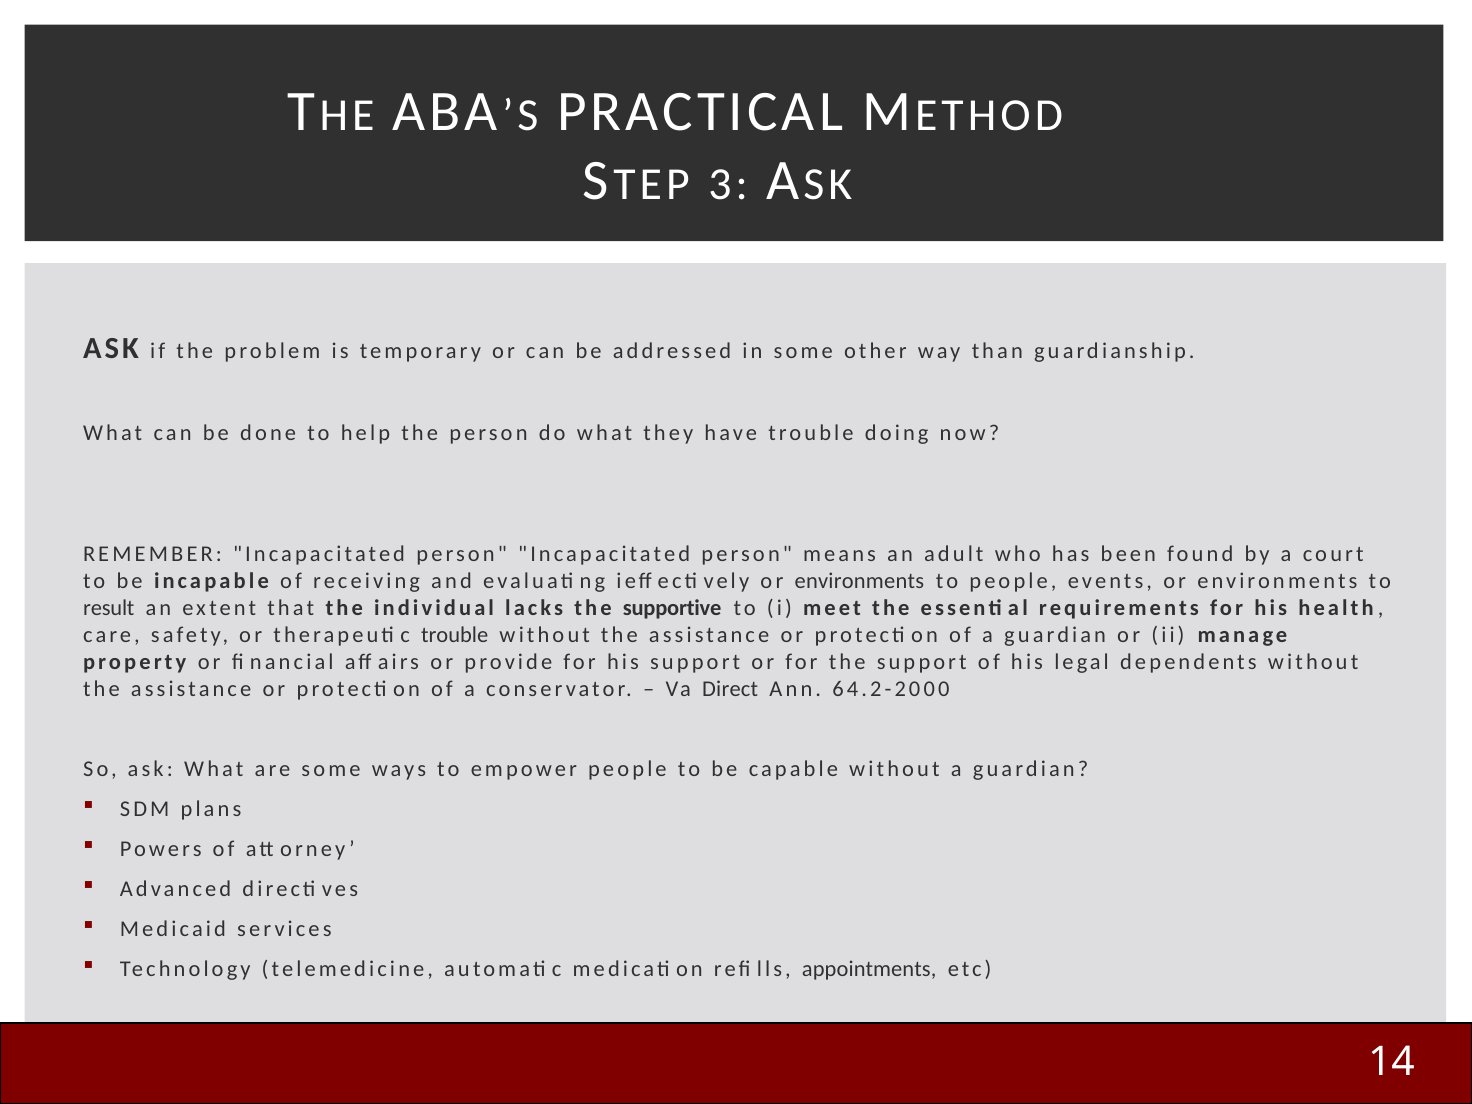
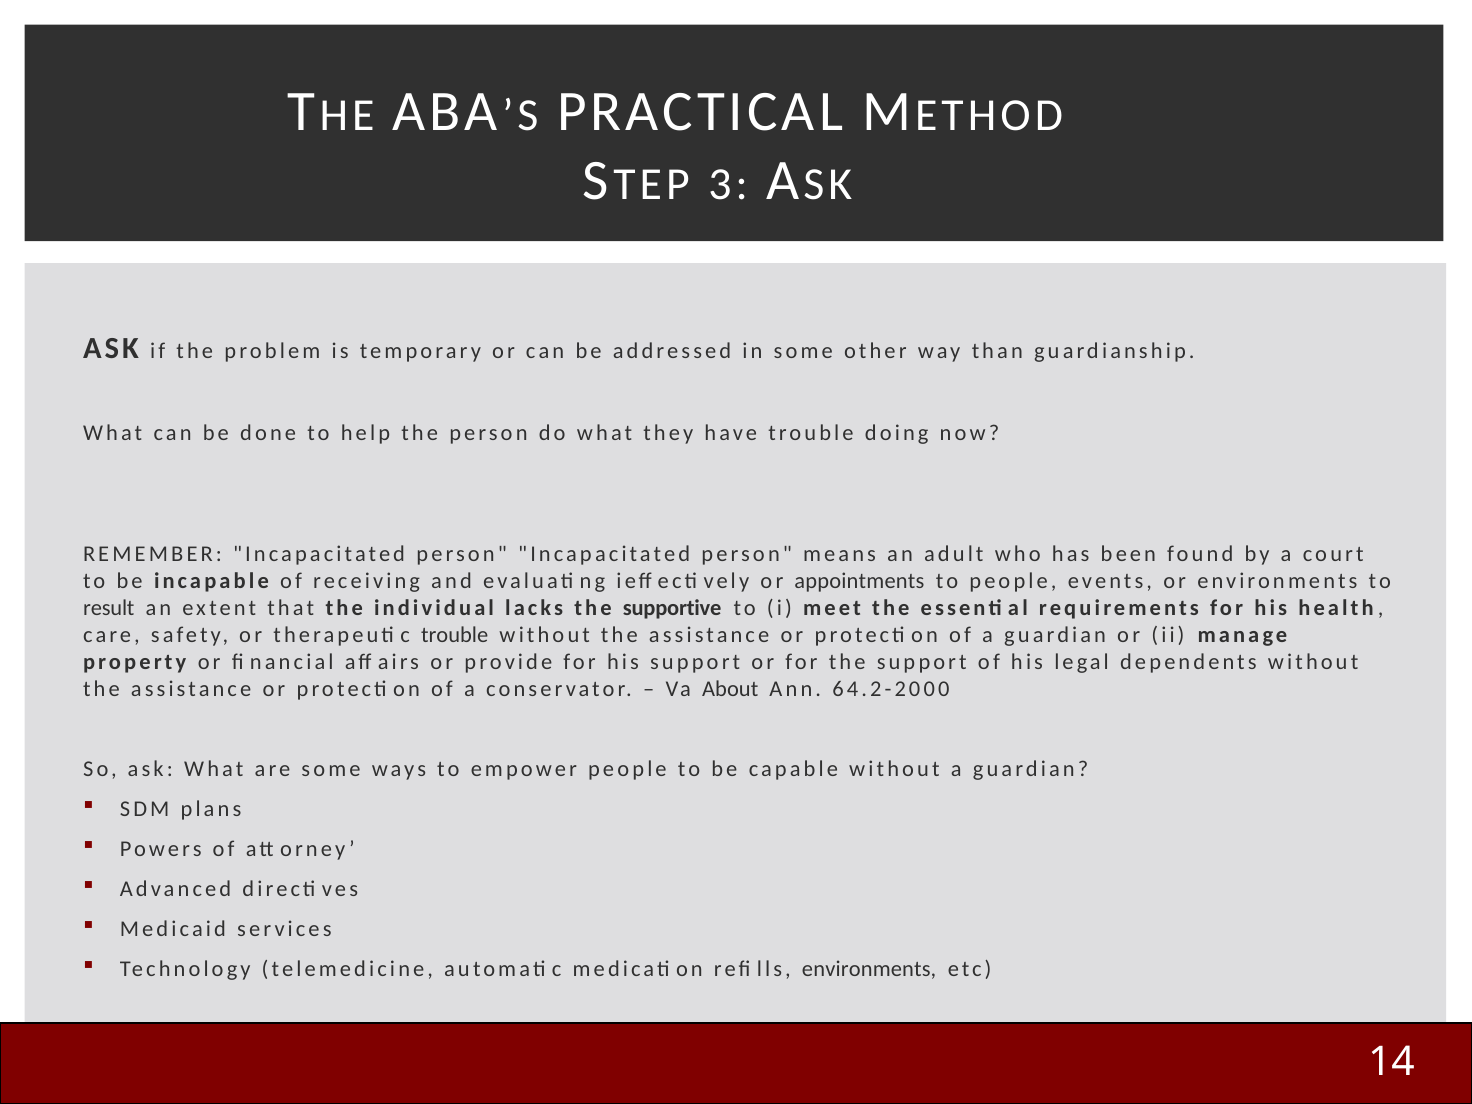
environments: environments -> appointments (859, 581)
Direct: Direct -> About (730, 689)
appointments: appointments -> environments (869, 969)
